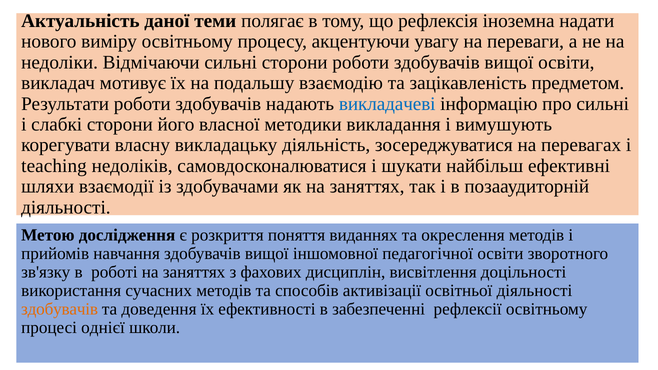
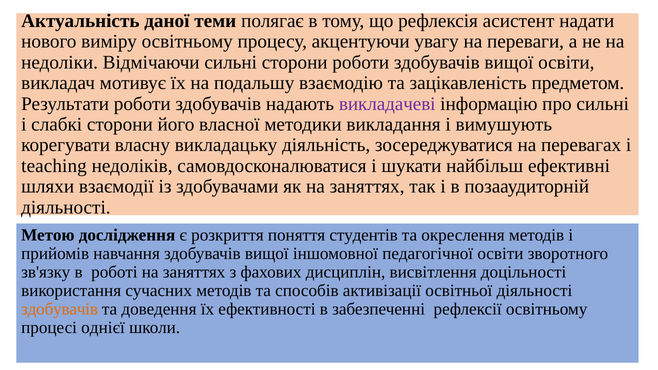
іноземна: іноземна -> асистент (519, 21)
викладачеві colour: blue -> purple (387, 104)
виданнях: виданнях -> студентів (364, 235)
